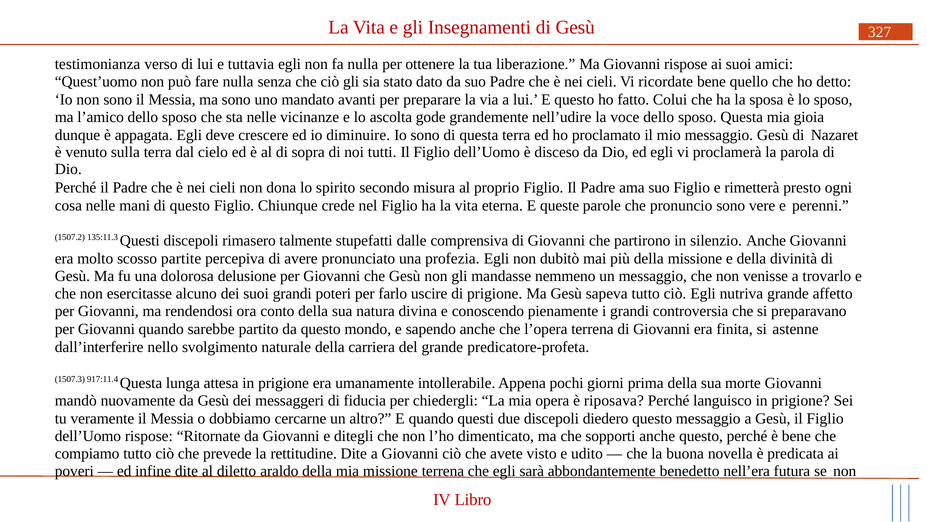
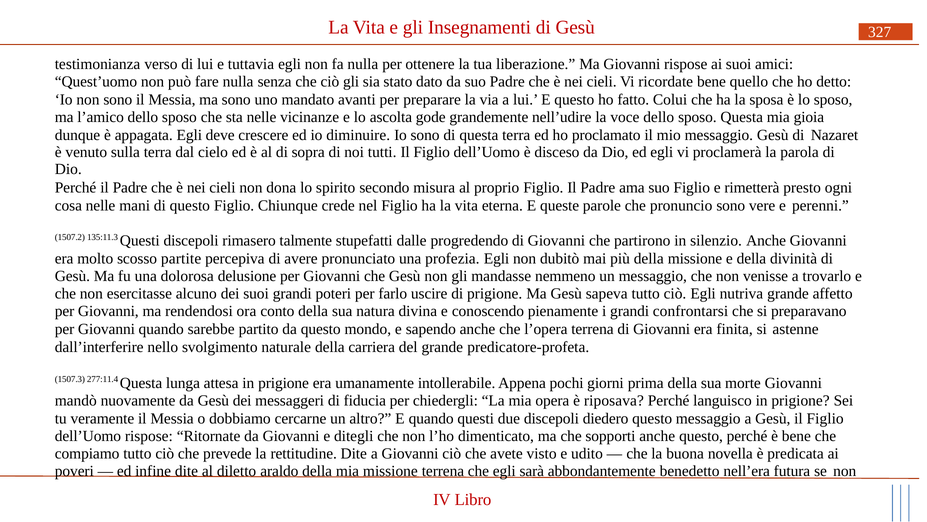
comprensiva: comprensiva -> progredendo (469, 241)
controversia: controversia -> confrontarsi (691, 311)
917:11.4: 917:11.4 -> 277:11.4 (103, 380)
